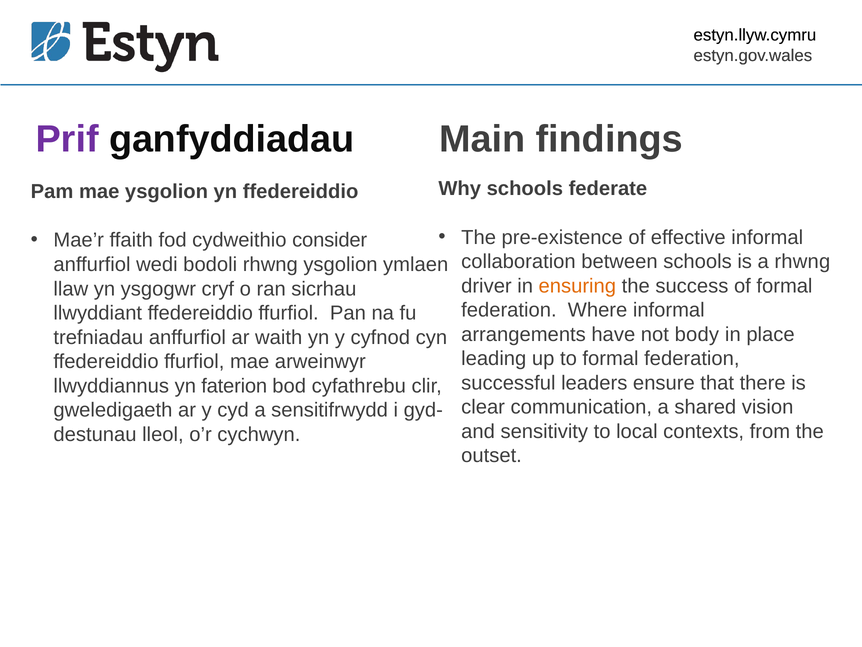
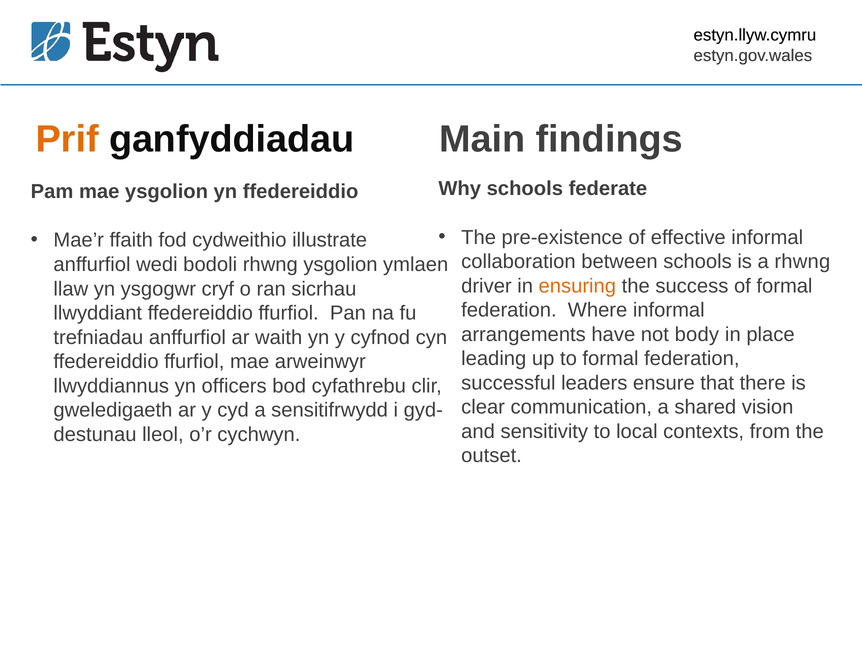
Prif colour: purple -> orange (67, 139)
consider: consider -> illustrate (330, 240)
faterion: faterion -> officers (234, 386)
